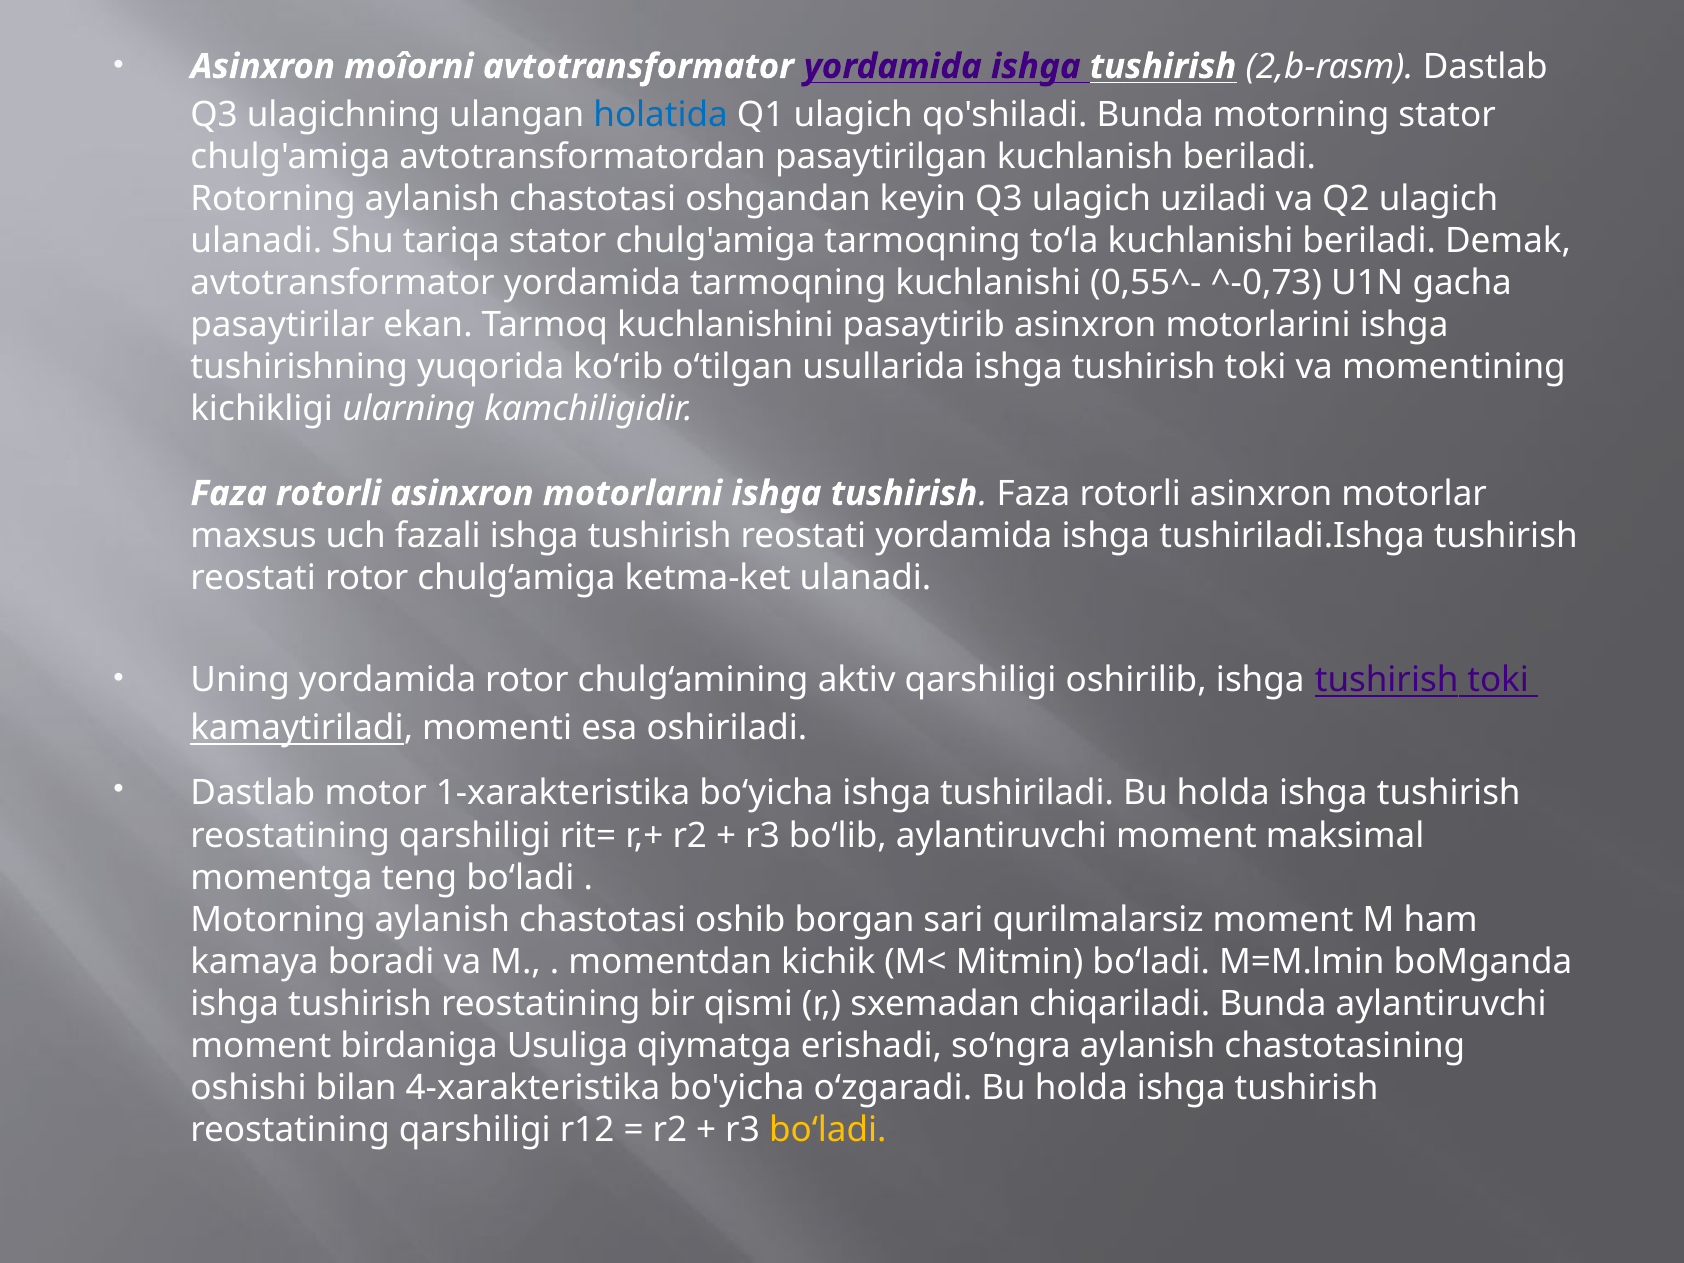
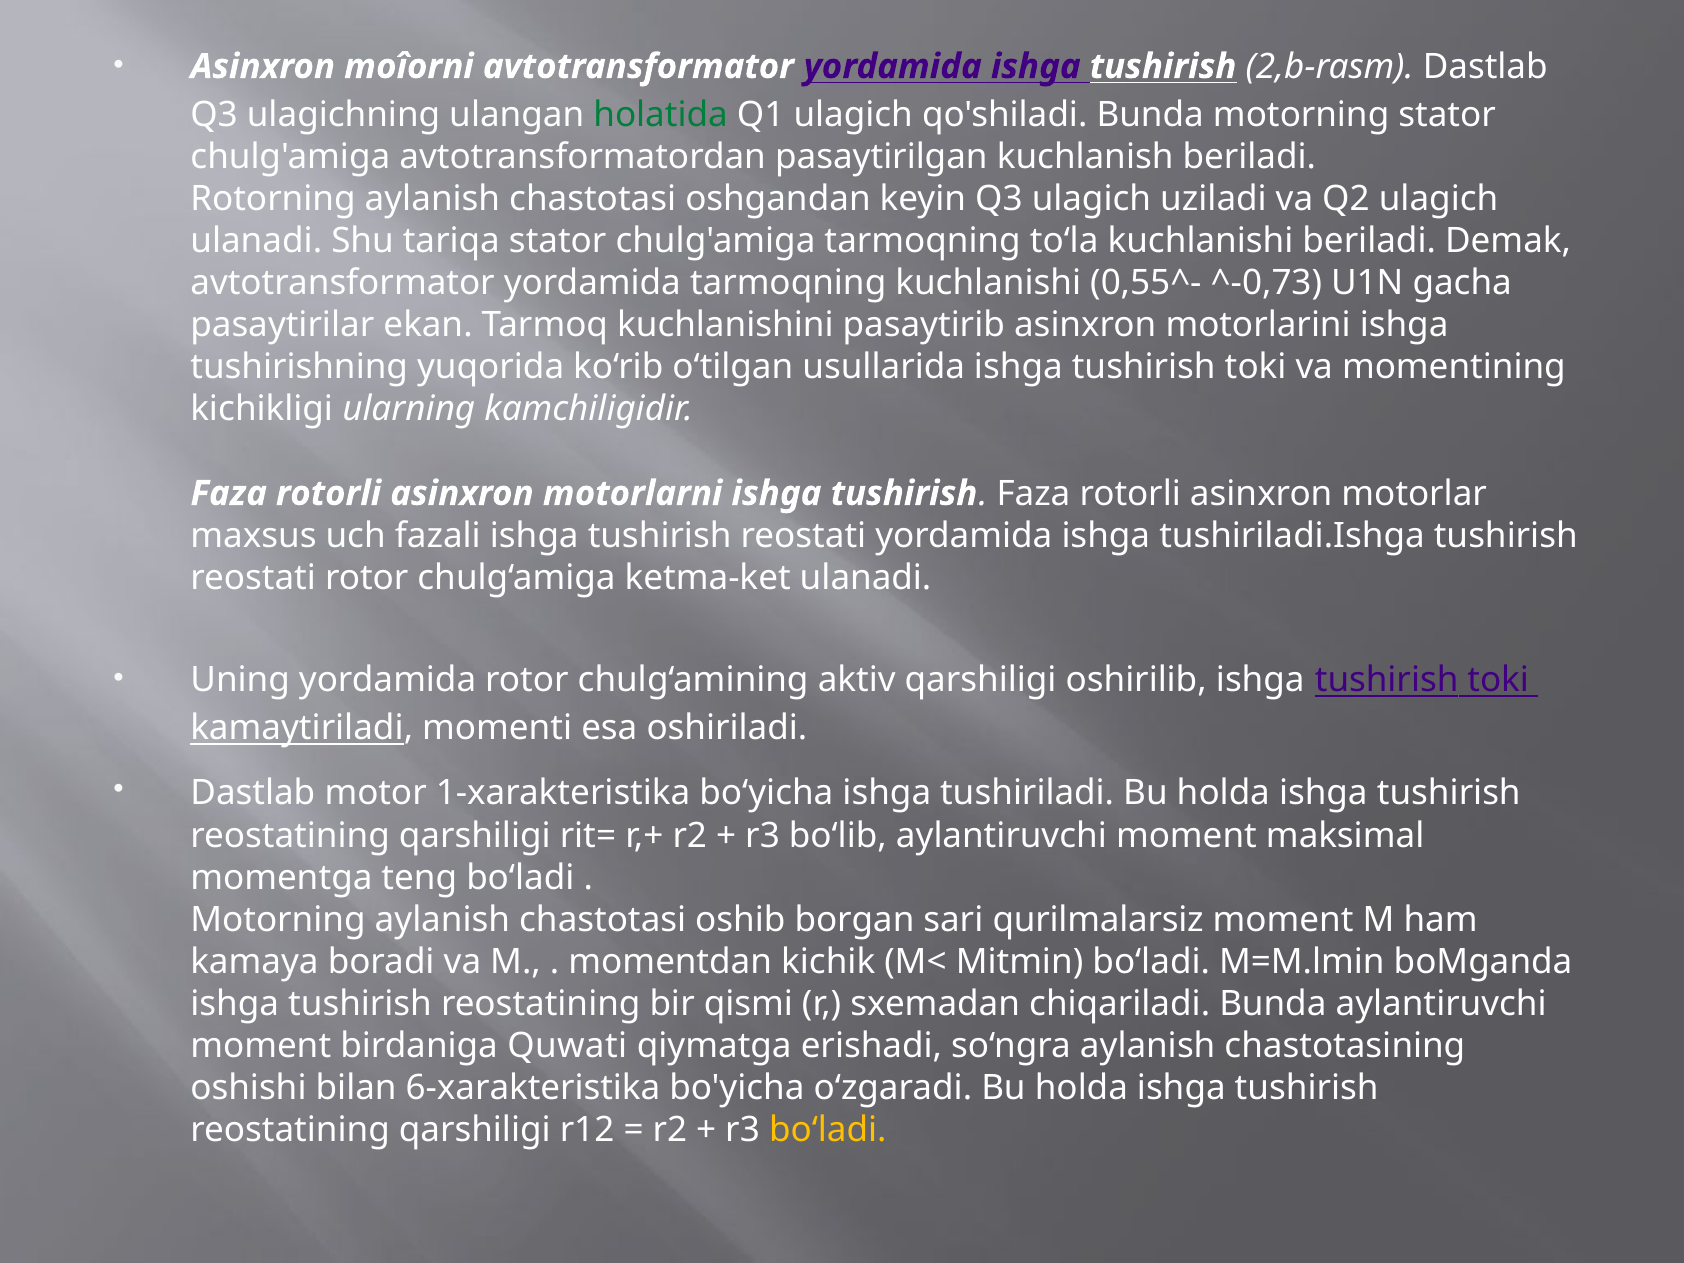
holatida colour: blue -> green (661, 115)
Usuliga: Usuliga -> Quwati (567, 1046)
4-xarakteristika: 4-xarakteristika -> 6-xarakteristika (533, 1088)
